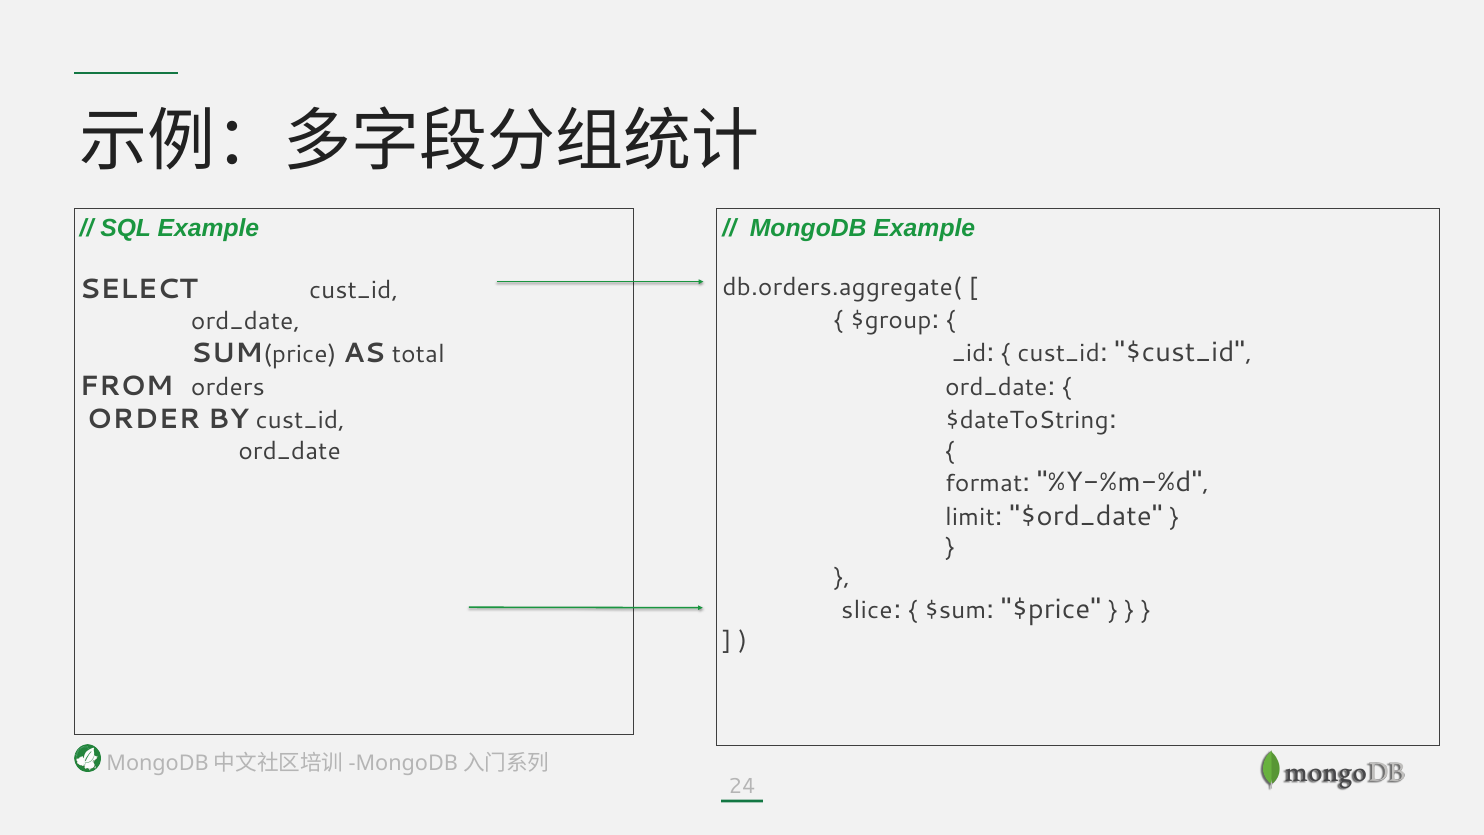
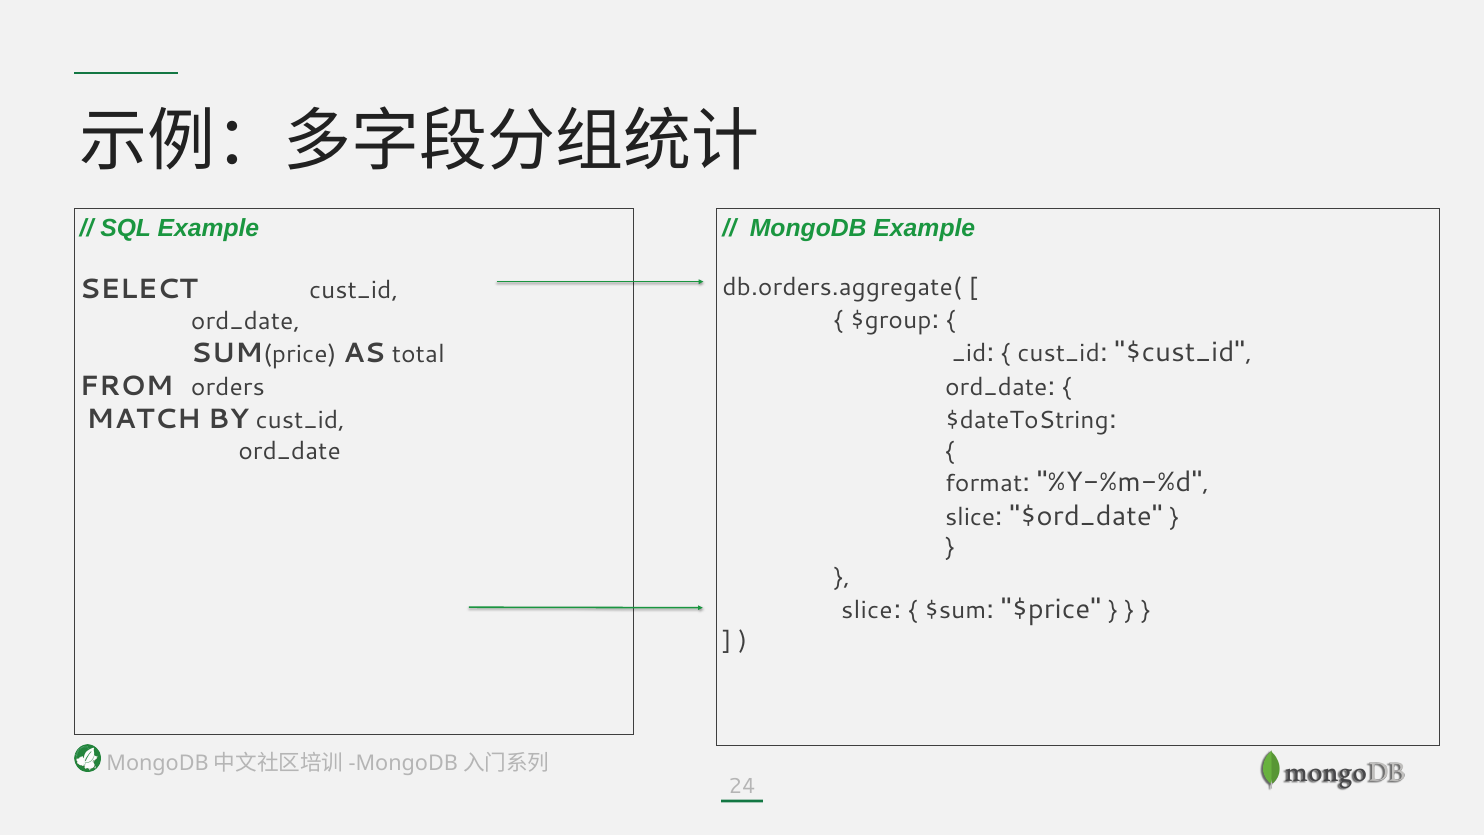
ORDER: ORDER -> MATCH (144, 420)
limit: limit -> slice (970, 517)
